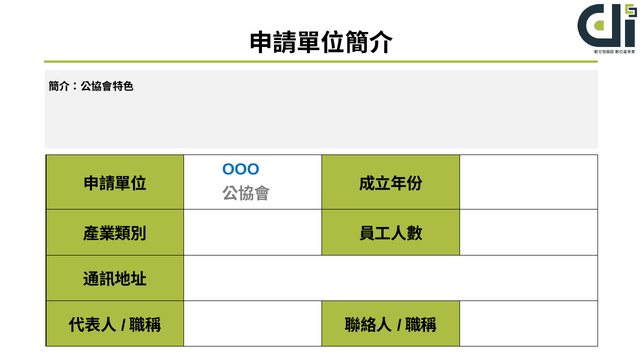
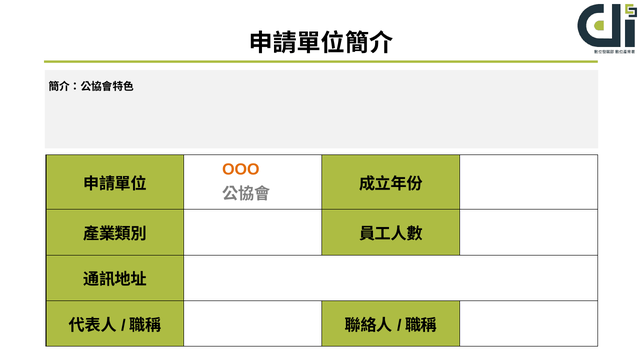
OOO colour: blue -> orange (241, 170)
